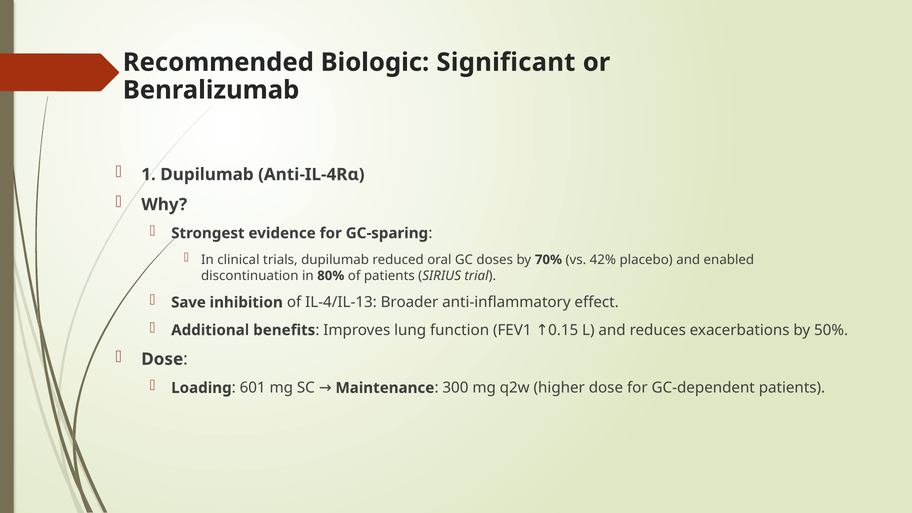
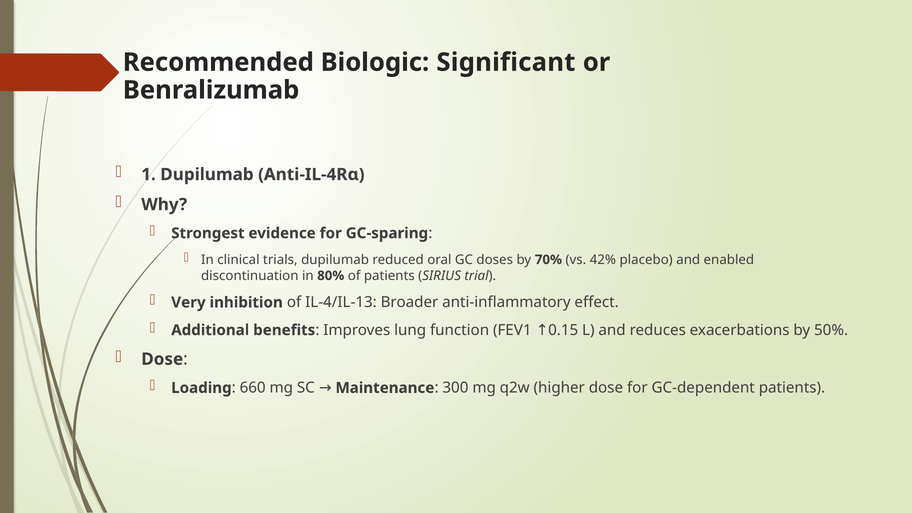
Save: Save -> Very (188, 302)
601: 601 -> 660 (253, 388)
